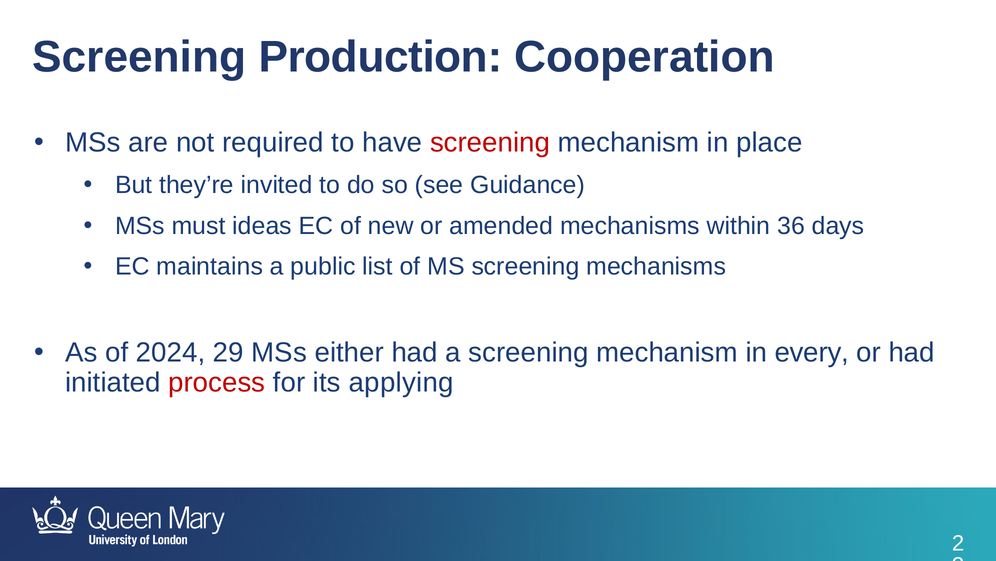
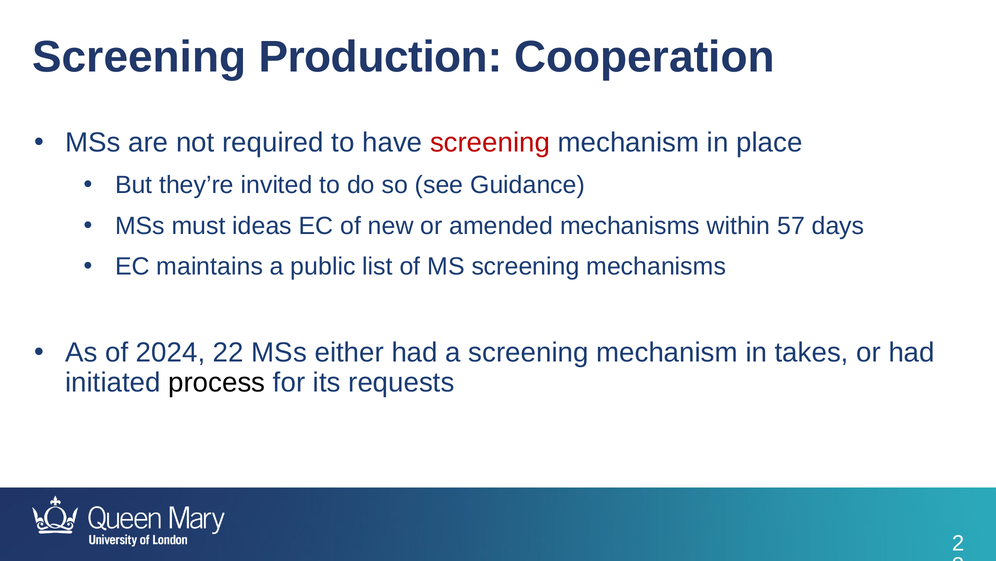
36: 36 -> 57 (791, 226)
29: 29 -> 22 (228, 352)
every: every -> takes (812, 352)
process colour: red -> black (217, 382)
applying: applying -> requests (401, 382)
